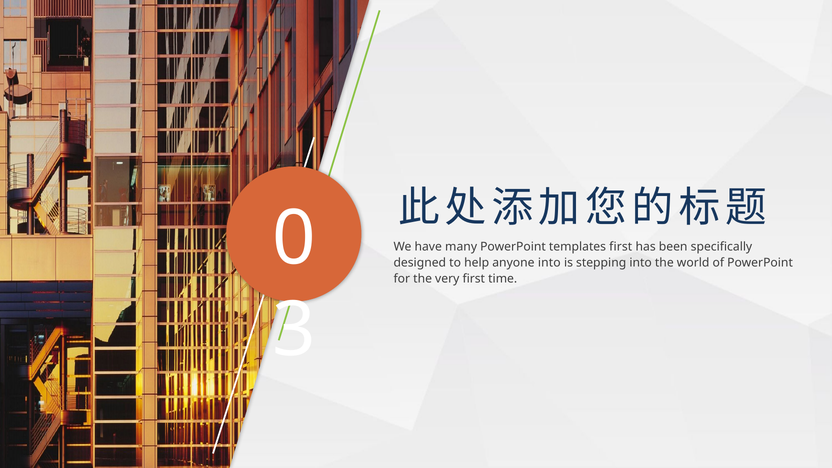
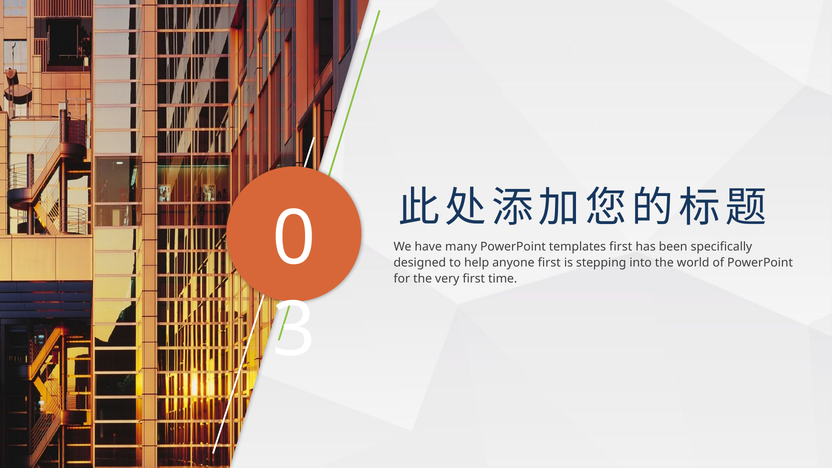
anyone into: into -> first (549, 263)
